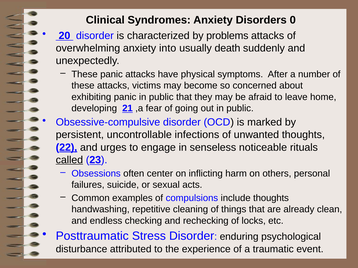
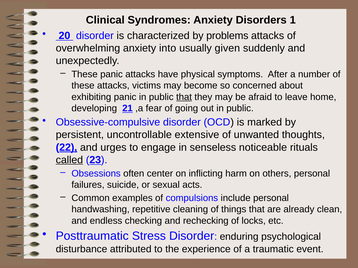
0: 0 -> 1 (293, 20)
death: death -> given (227, 48)
that underline: none -> present (184, 97)
infections: infections -> extensive (197, 135)
include thoughts: thoughts -> personal (271, 198)
